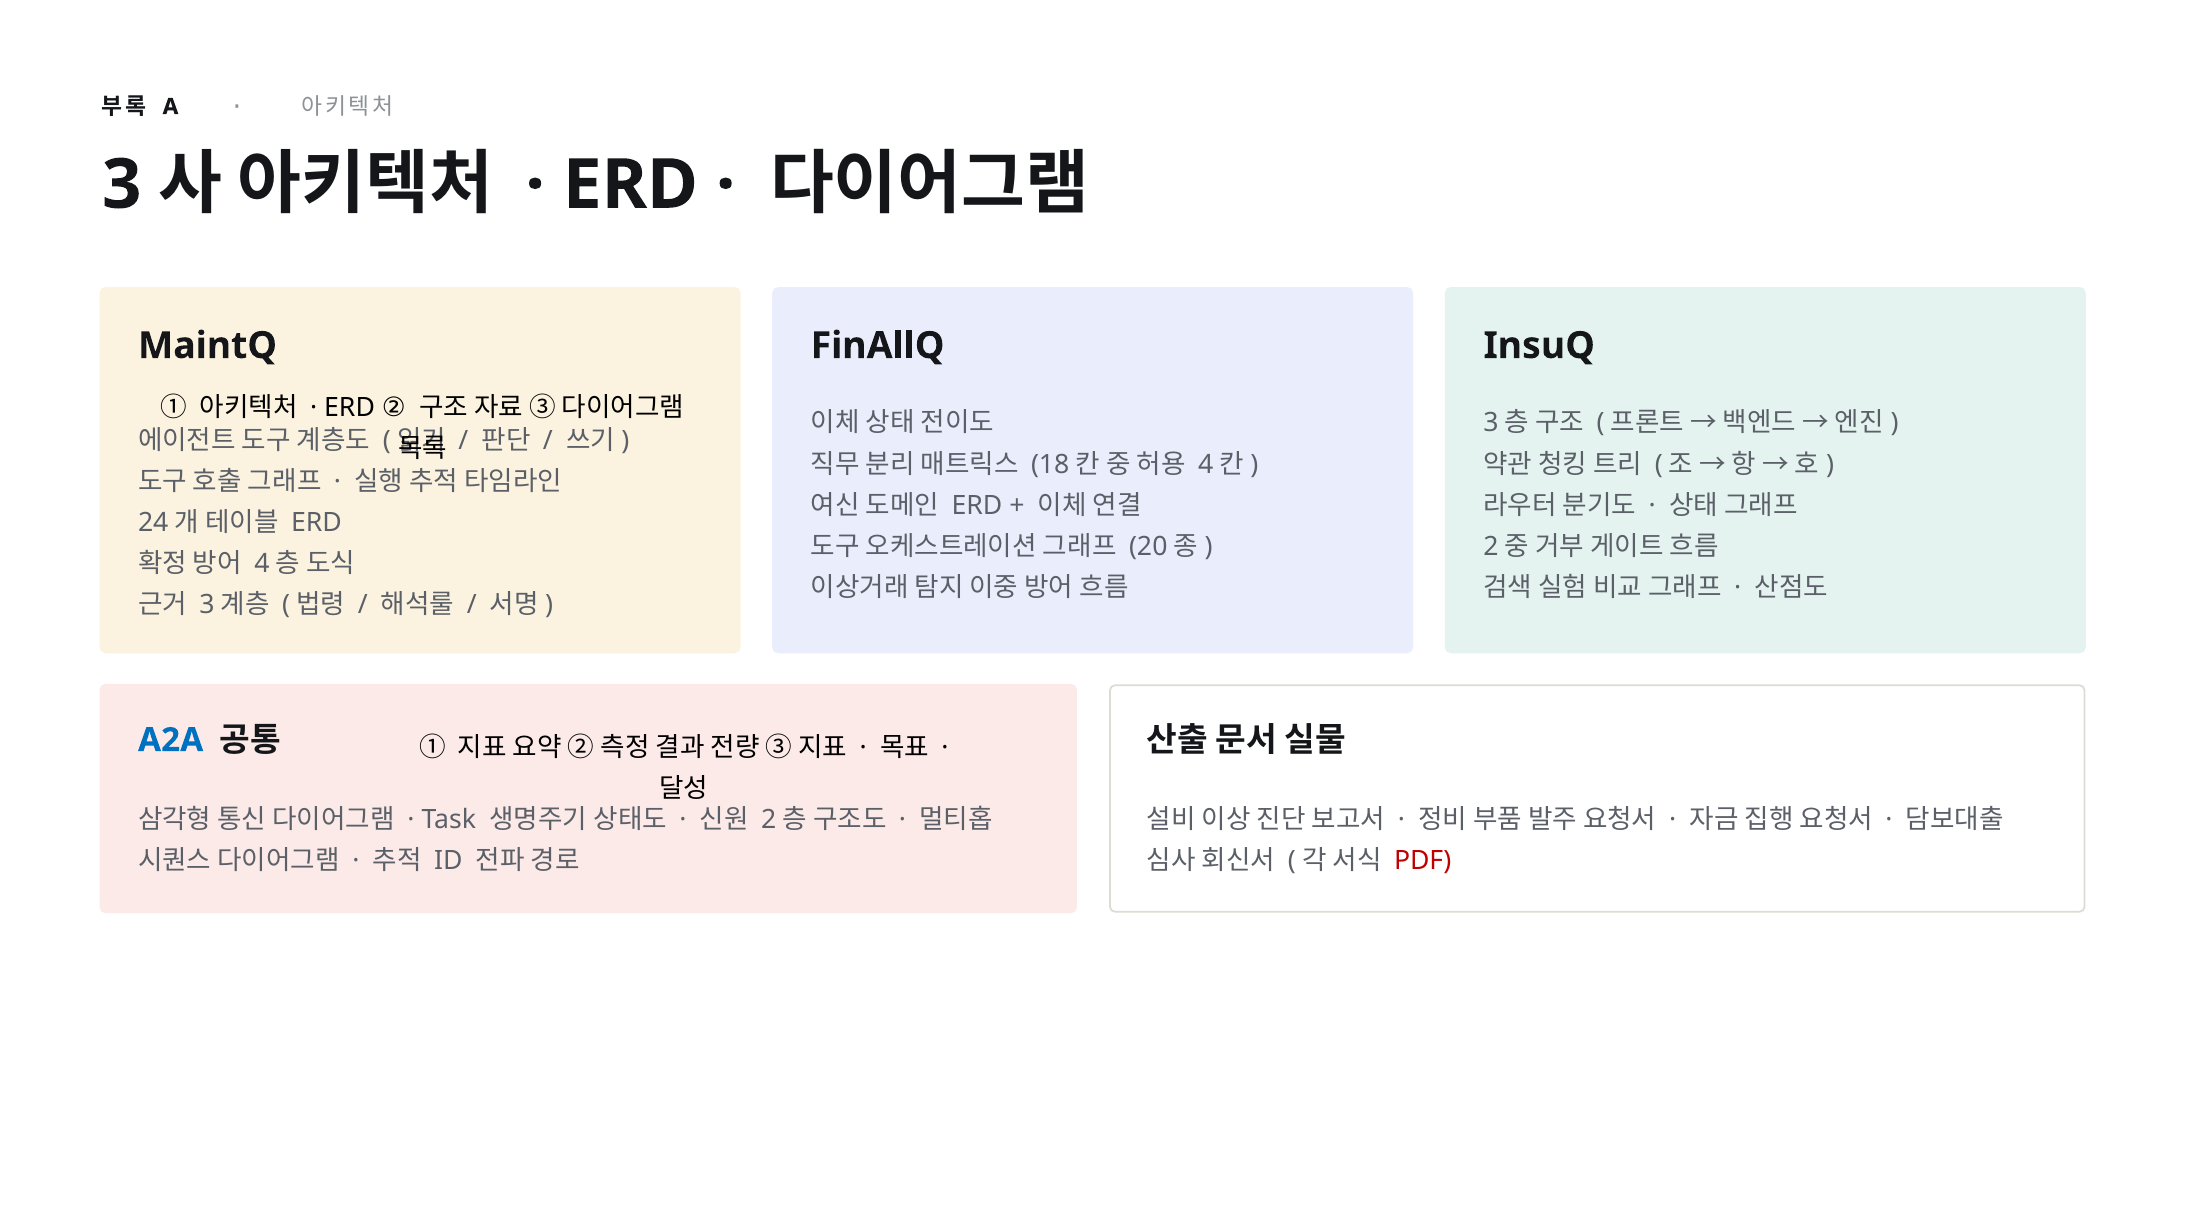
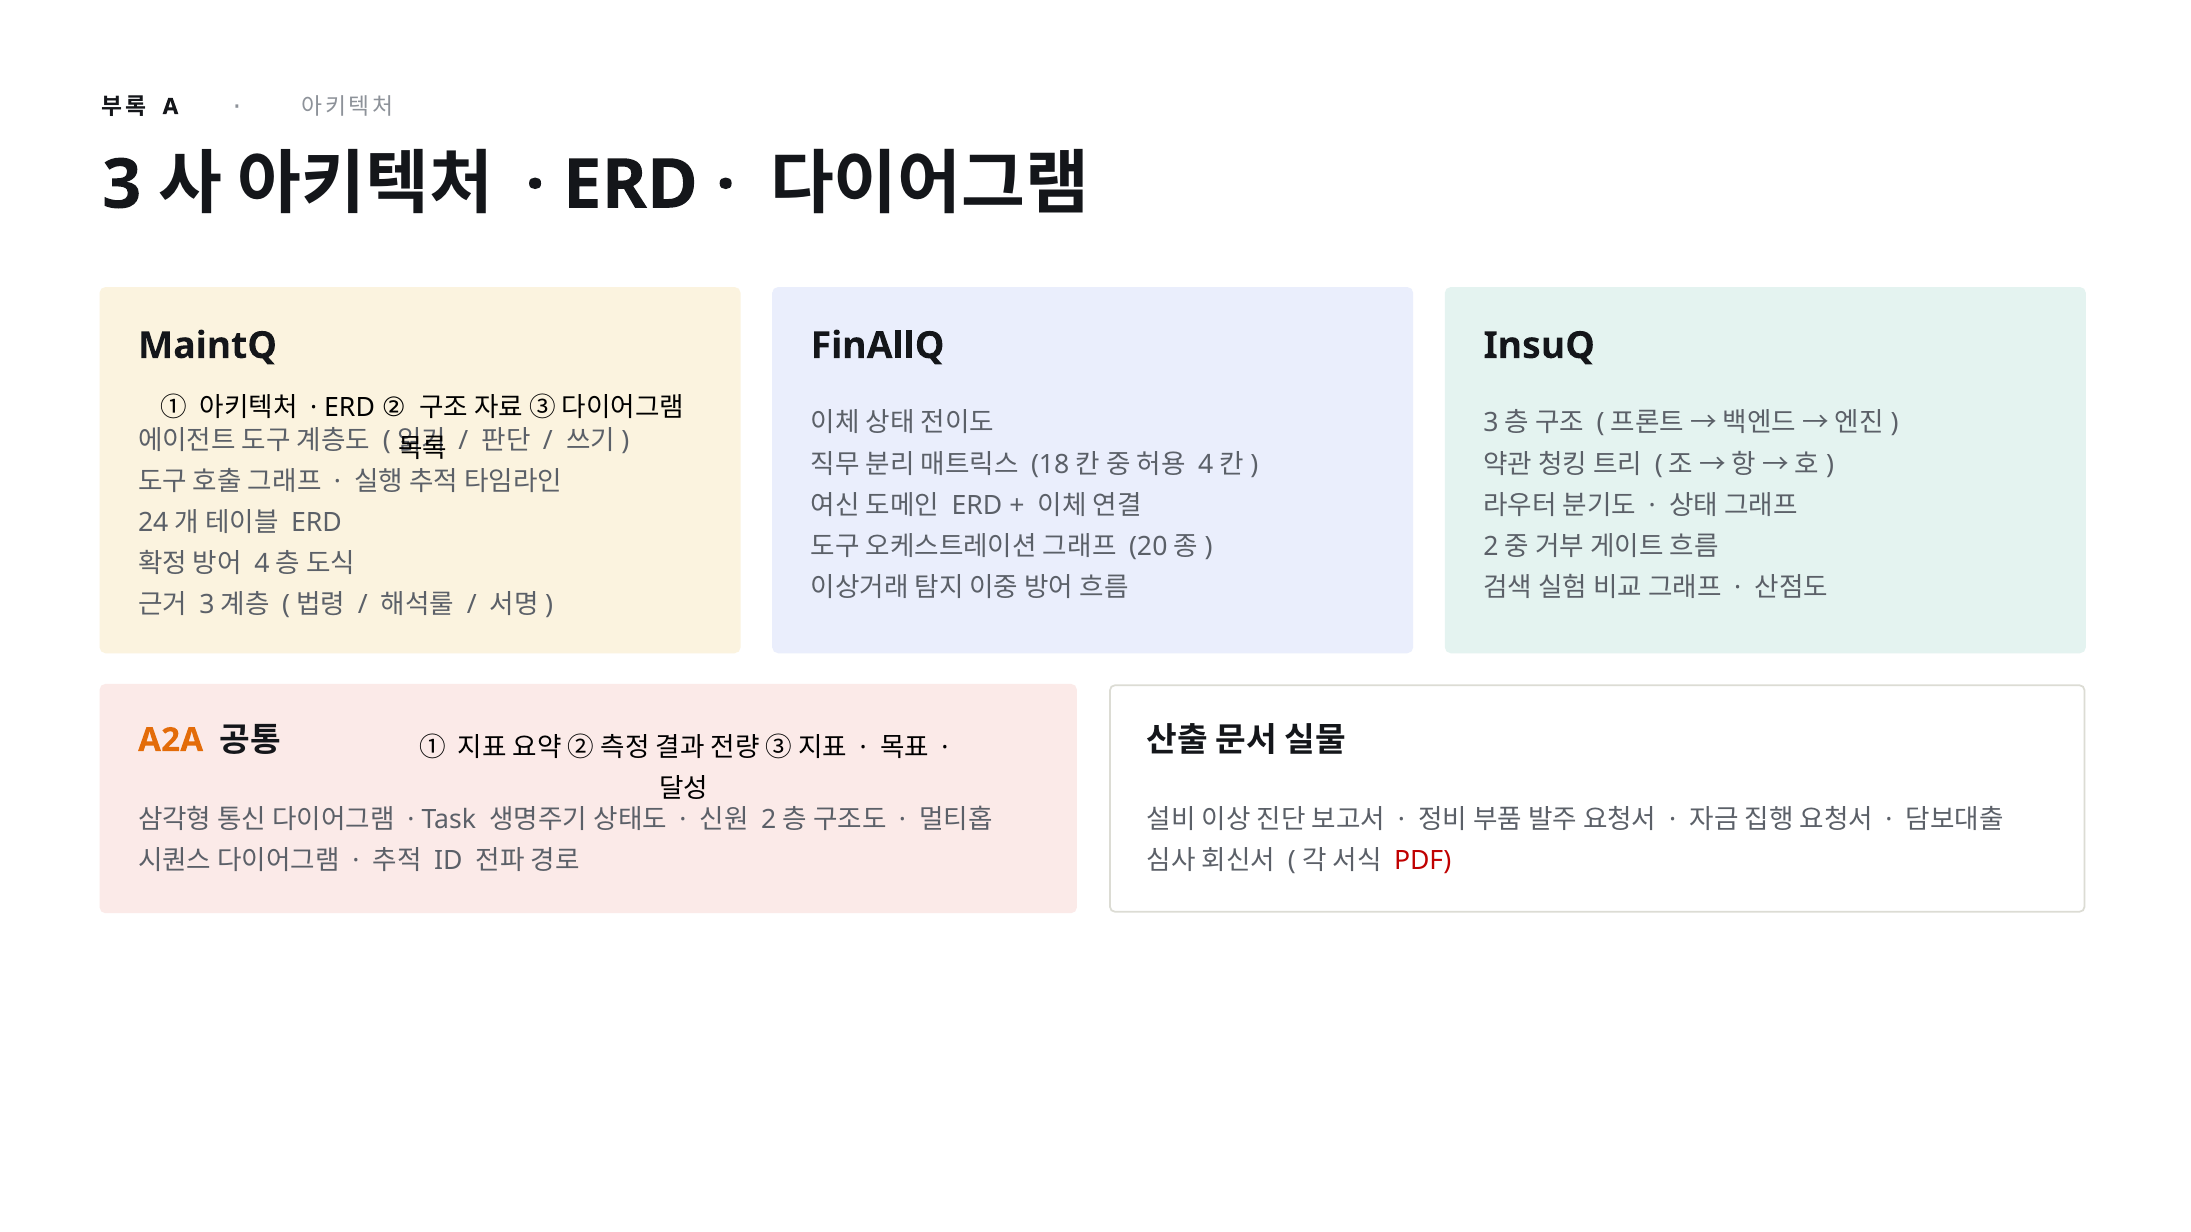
A2A colour: blue -> orange (171, 740)
